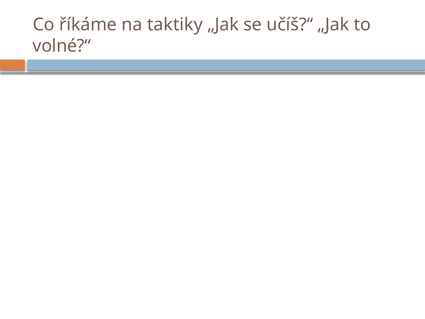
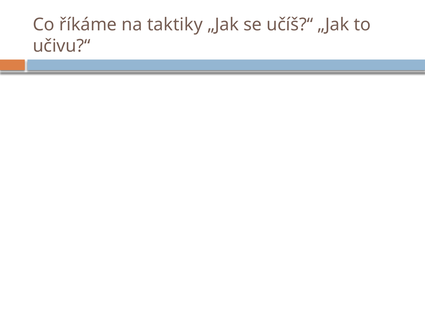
volné?“: volné?“ -> učivu?“ (62, 46)
